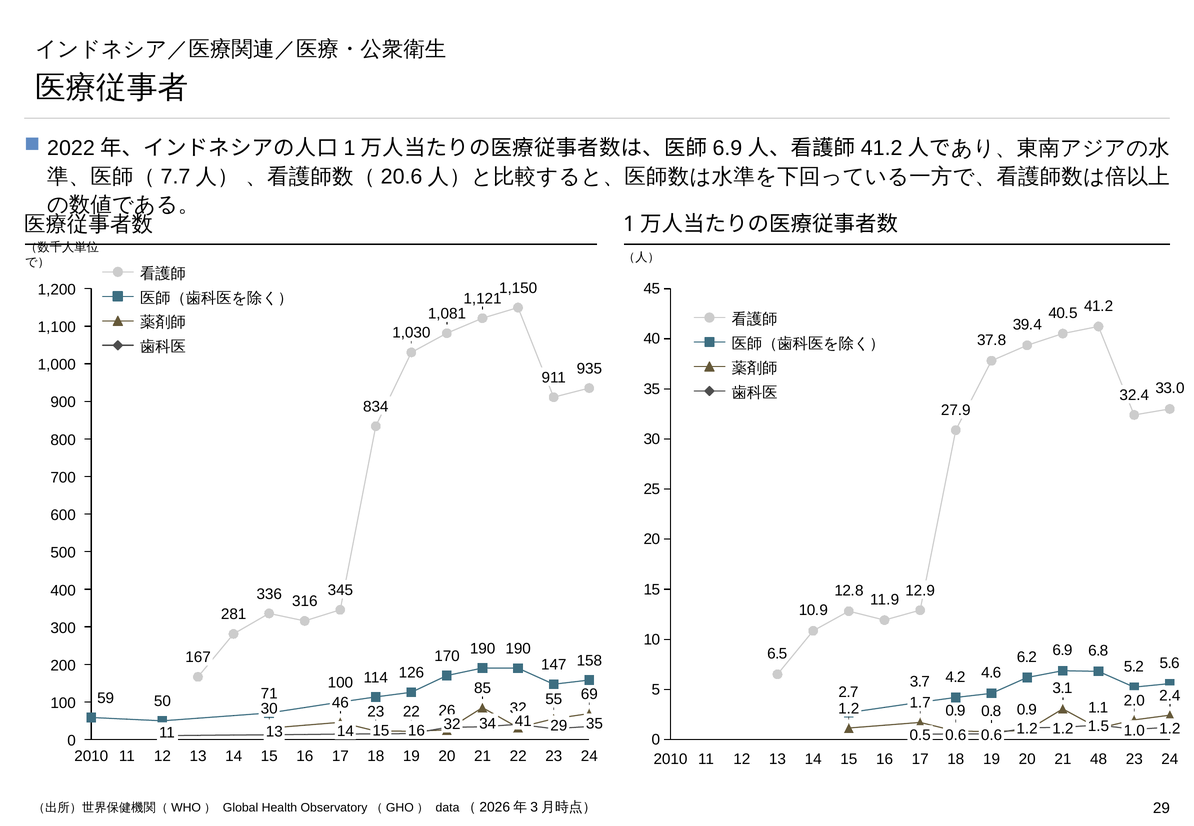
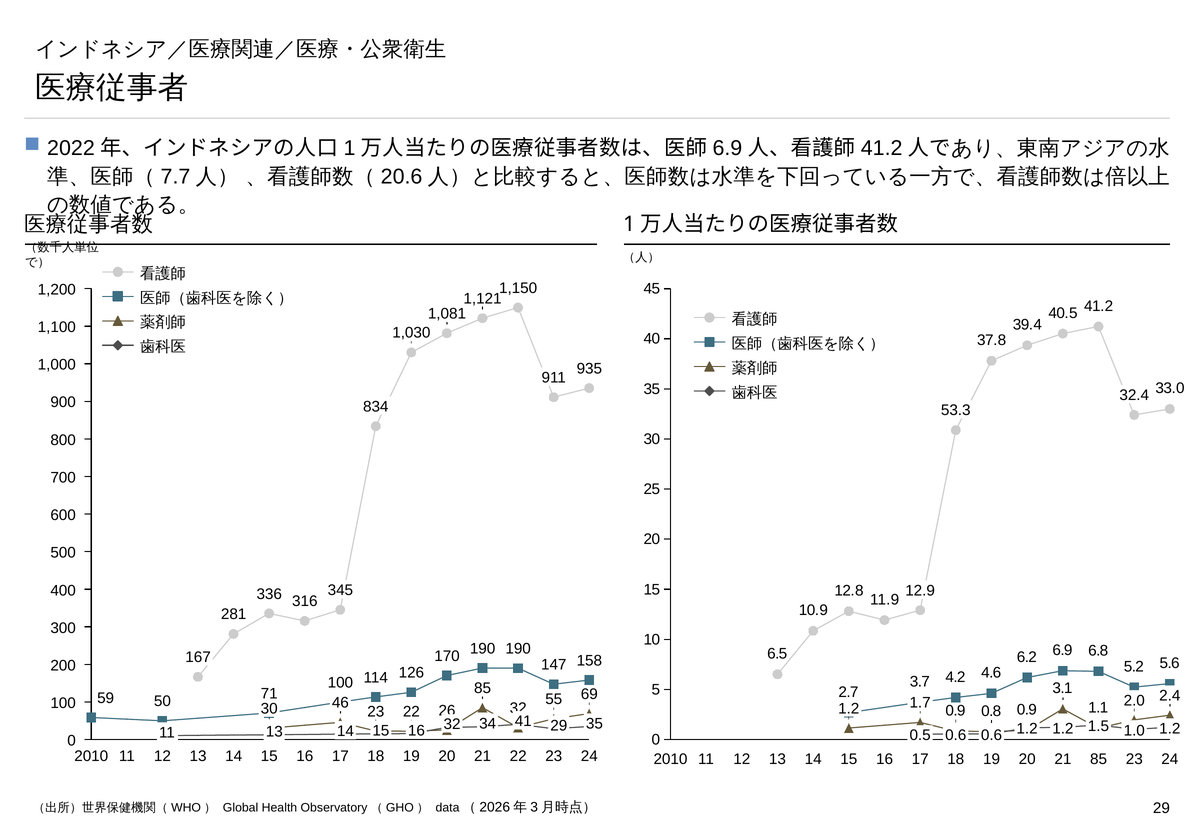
27.9: 27.9 -> 53.3 (956, 411)
21 48: 48 -> 85 (1099, 760)
